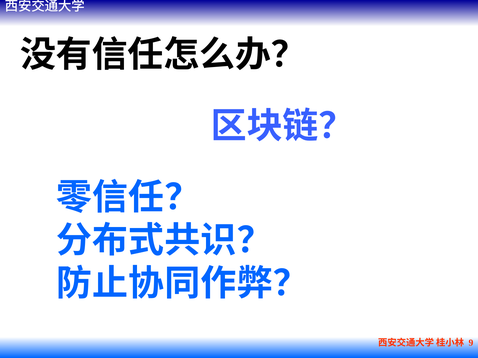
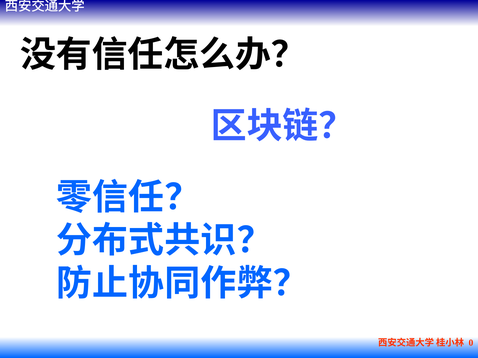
9: 9 -> 0 (471, 343)
